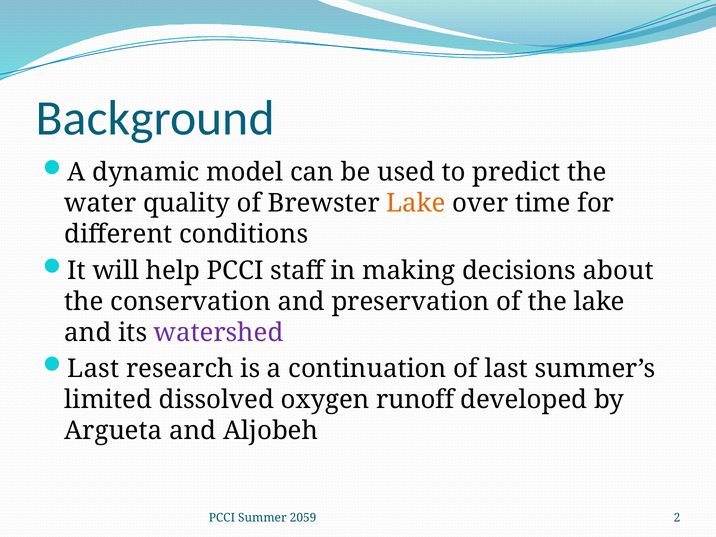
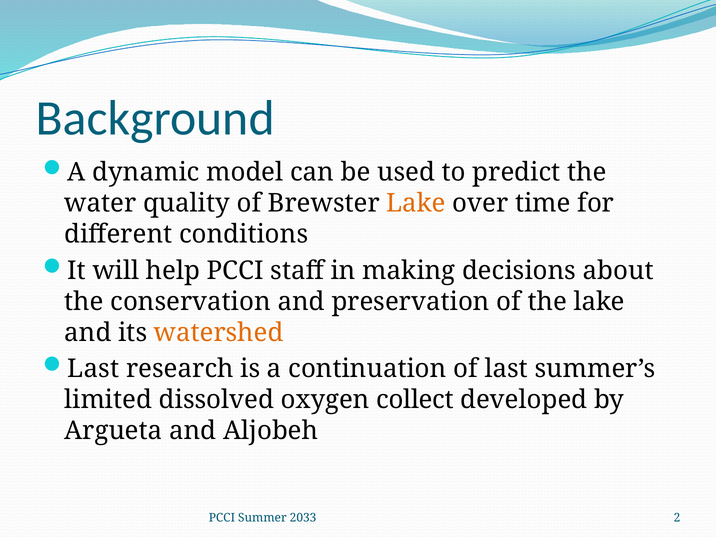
watershed colour: purple -> orange (219, 333)
runoff: runoff -> collect (415, 400)
2059: 2059 -> 2033 (303, 518)
